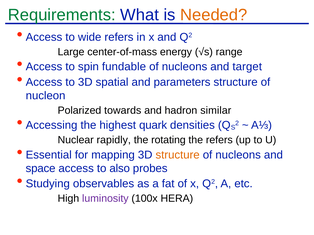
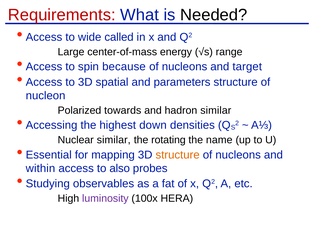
Requirements colour: green -> red (62, 15)
Needed colour: orange -> black (214, 15)
wide refers: refers -> called (119, 37)
fundable: fundable -> because (124, 67)
quark: quark -> down (153, 125)
rapidly: rapidly -> similar (114, 140)
the refers: refers -> name (219, 140)
space: space -> within (40, 169)
